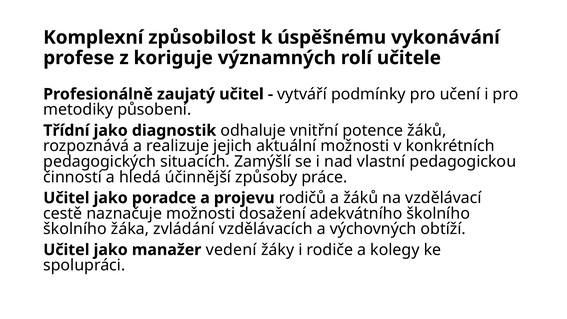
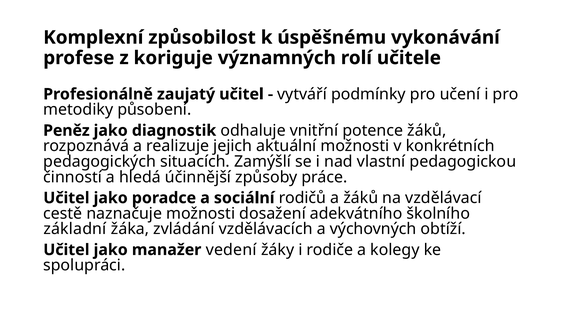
Třídní: Třídní -> Peněz (66, 131)
projevu: projevu -> sociální (244, 198)
školního: školního -> základní (75, 229)
